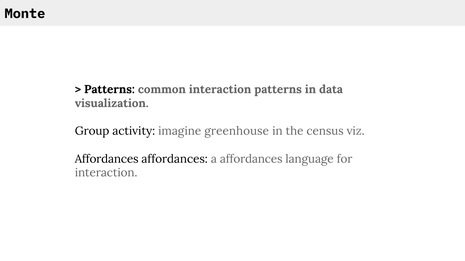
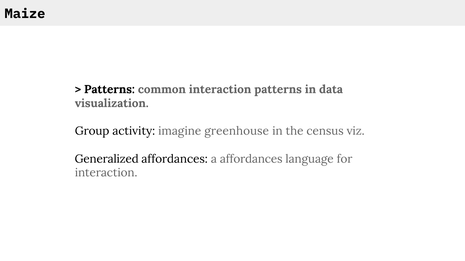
Monte: Monte -> Maize (25, 14)
Affordances: Affordances -> Generalized (107, 159)
